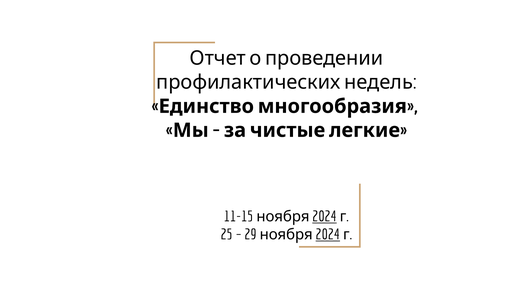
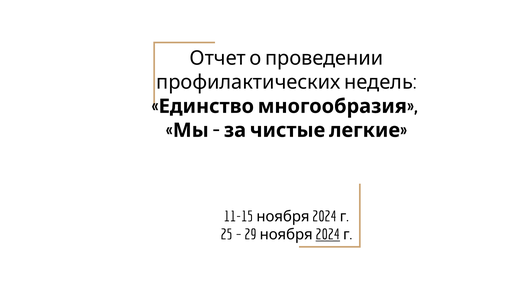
2024 underline: present -> none (325, 217)
